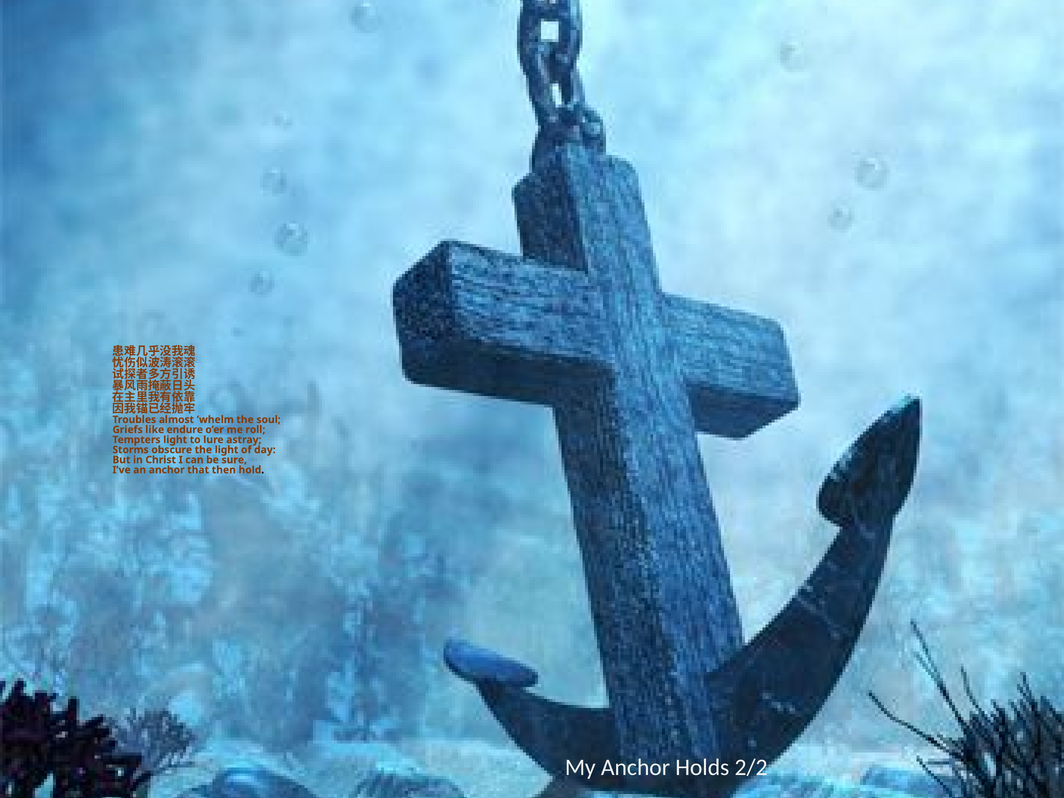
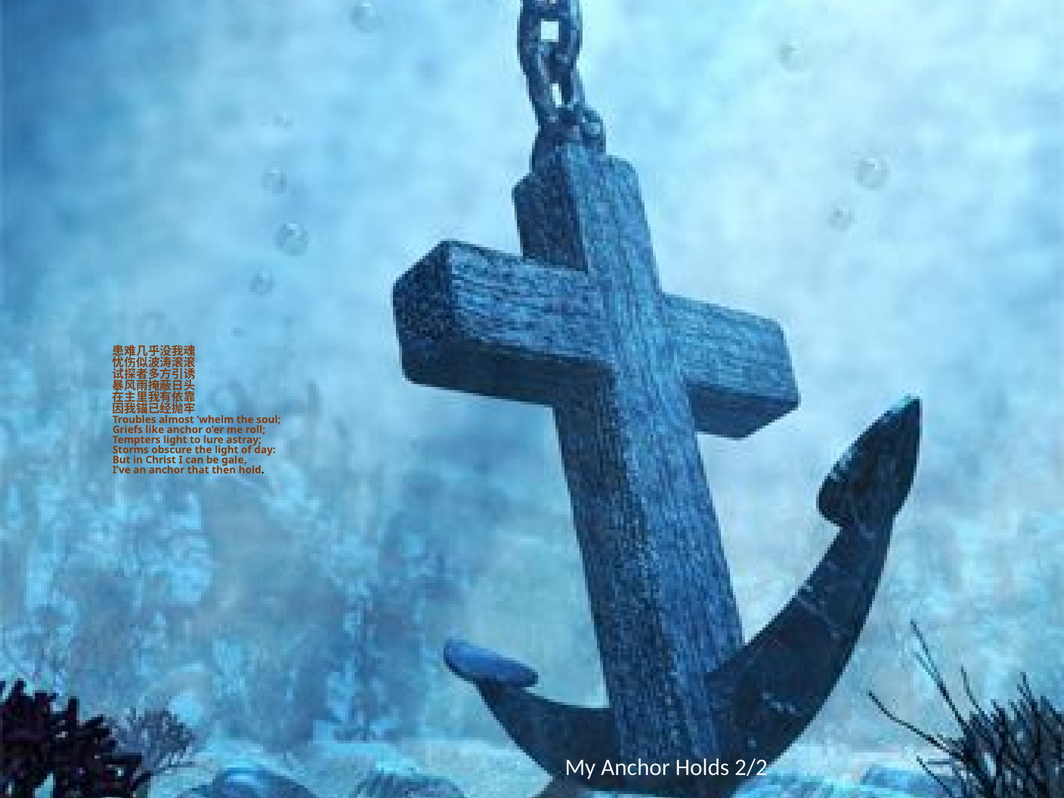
like endure: endure -> anchor (185, 430)
sure: sure -> gale (234, 460)
